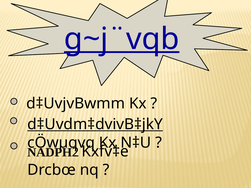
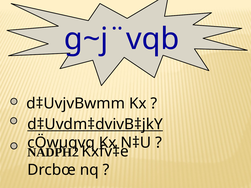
g~j¨vqb underline: present -> none (122, 39)
